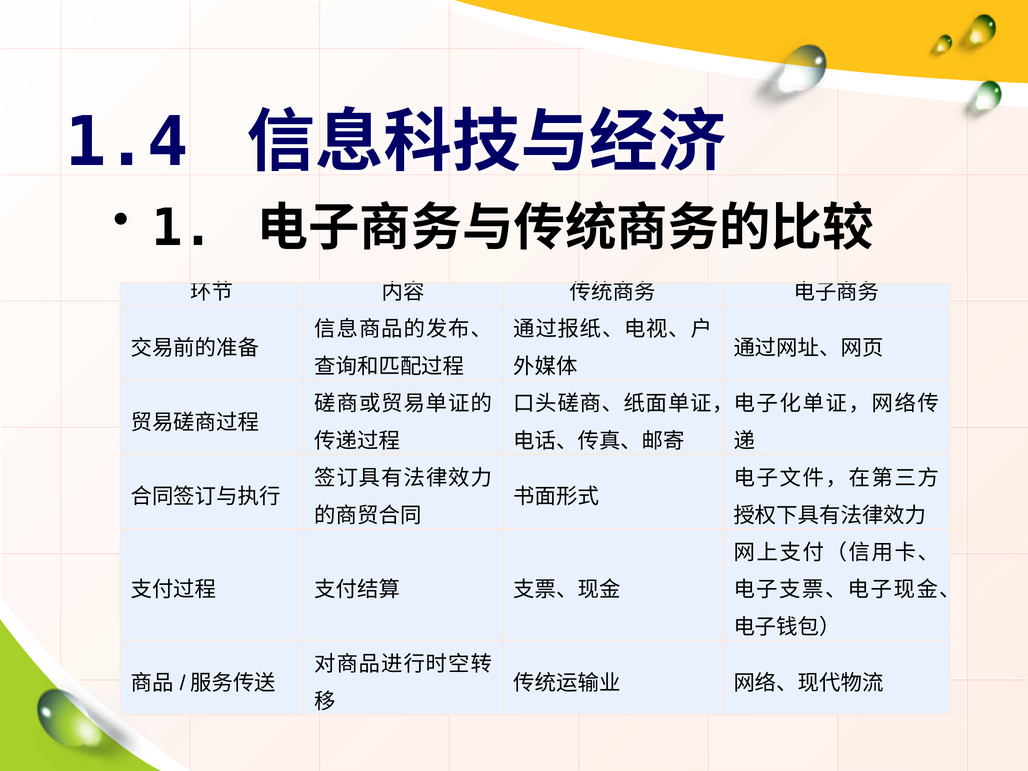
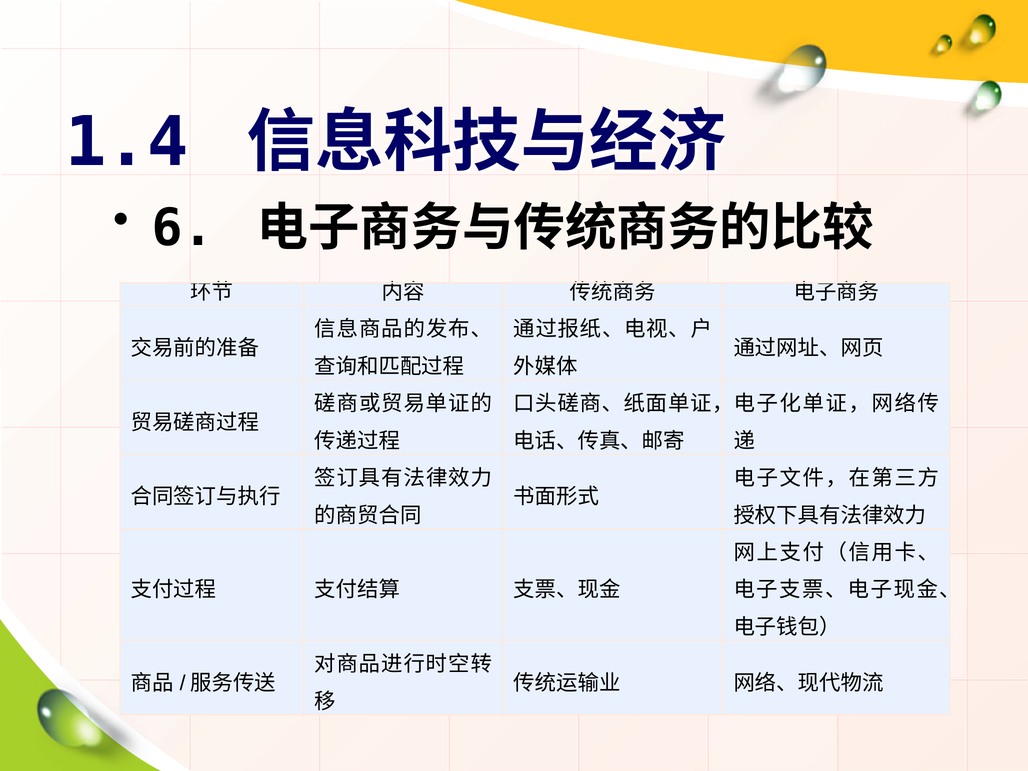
1: 1 -> 6 (183, 228)
